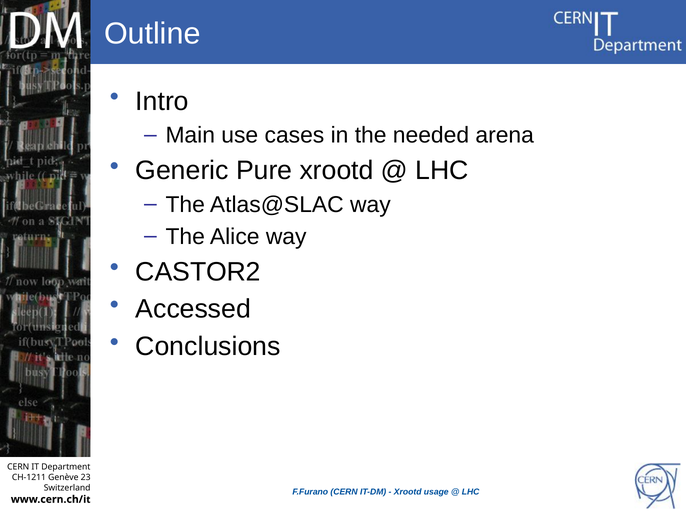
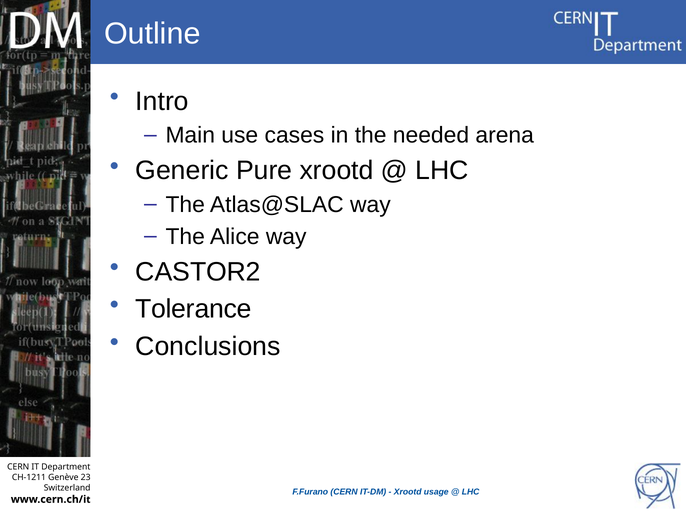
Accessed: Accessed -> Tolerance (193, 309)
